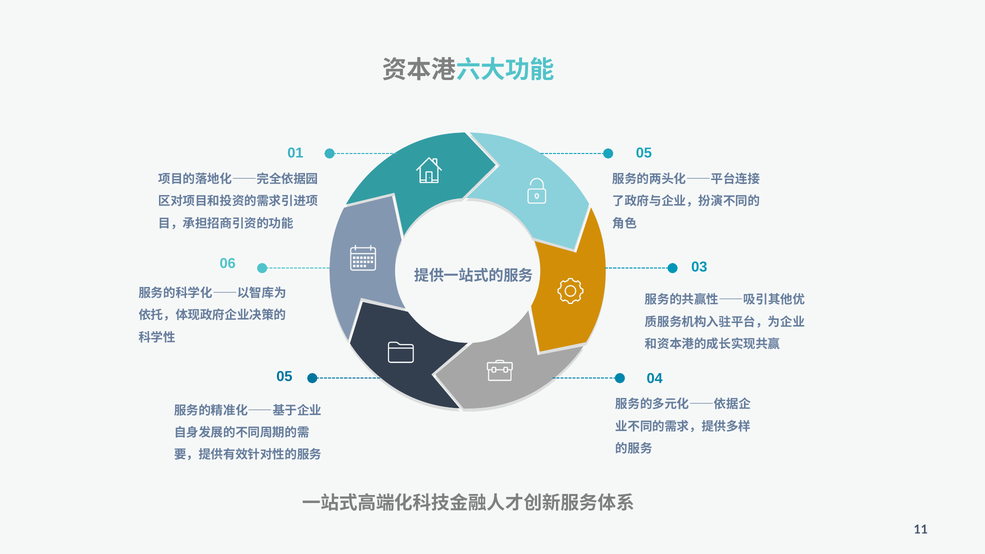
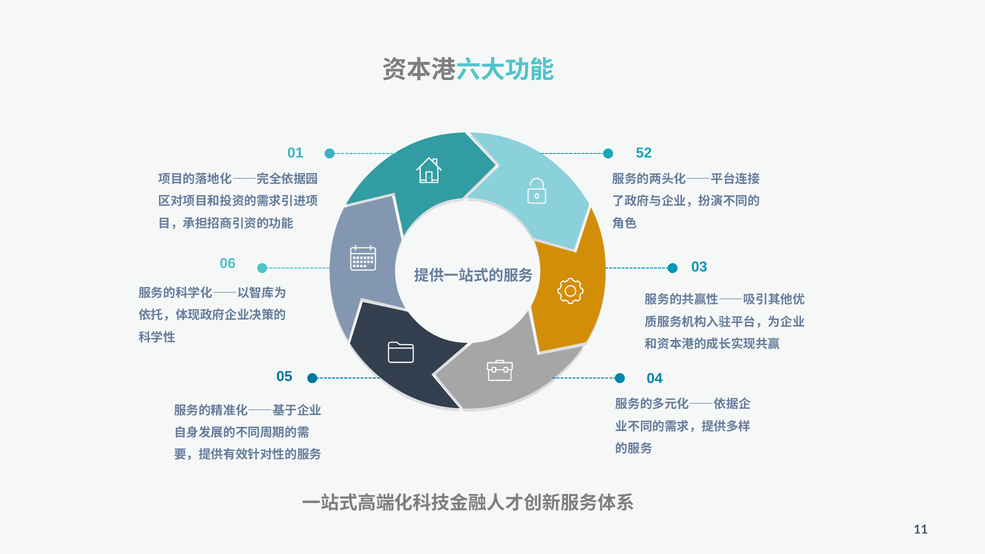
01 05: 05 -> 52 (644, 153)
